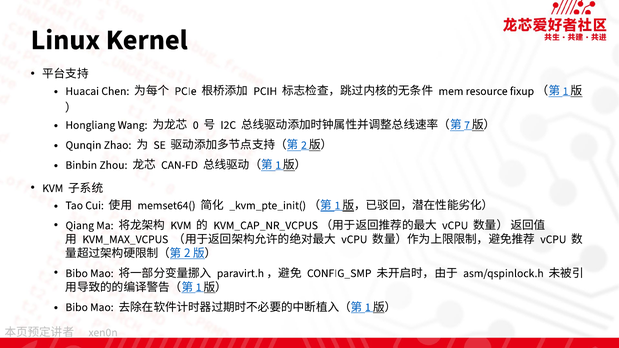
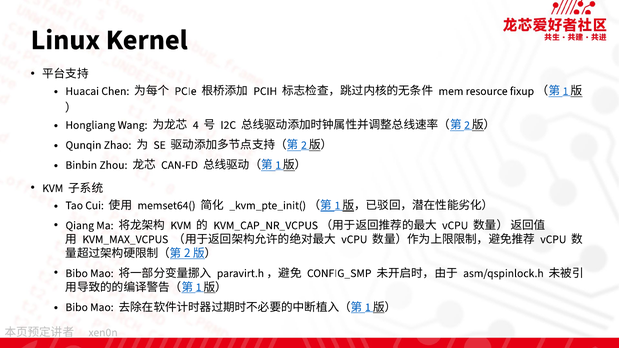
0: 0 -> 4 (196, 125)
7: 7 -> 2 (467, 125)
